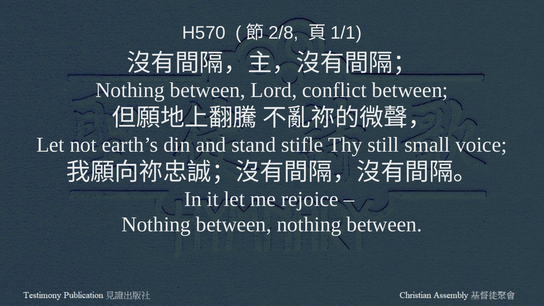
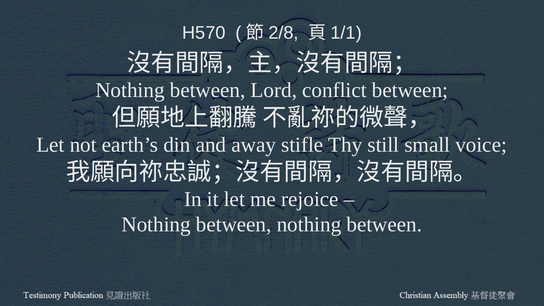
stand: stand -> away (254, 145)
